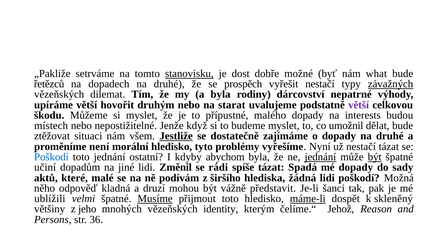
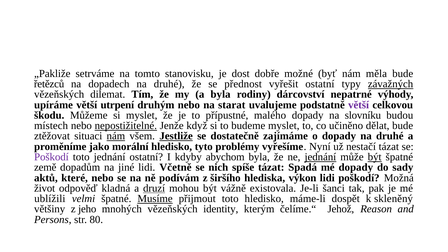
stanovisku underline: present -> none (189, 74)
what: what -> měla (376, 74)
prospěch: prospěch -> přednost (243, 84)
vyřešit nestačí: nestačí -> ostatní (320, 84)
hovořit: hovořit -> utrpení (117, 105)
interests: interests -> slovníku (363, 115)
nepostižitelné underline: none -> present (126, 126)
umožnil: umožnil -> učiněno (346, 126)
nám underline: none -> present (116, 136)
není: není -> jako (99, 147)
Poškodí colour: blue -> purple (51, 157)
učiní: učiní -> země (45, 167)
Změnil: Změnil -> Včetně (176, 167)
rádi: rádi -> nich (218, 167)
které malé: malé -> nebo (103, 178)
žádná: žádná -> výkon (303, 178)
něho: něho -> život (45, 188)
druzí underline: none -> present (154, 188)
představit: představit -> existovala (273, 188)
máme-li underline: present -> none (308, 199)
36: 36 -> 80 (96, 220)
